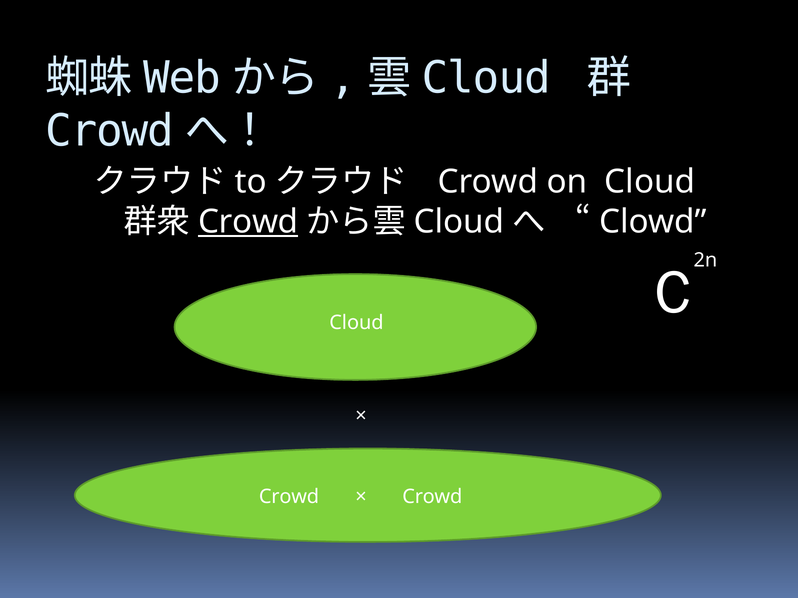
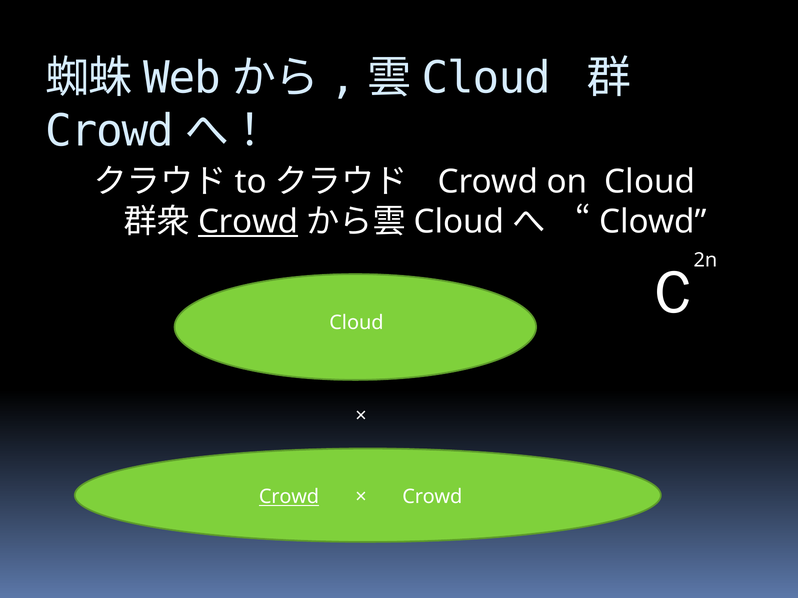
Crowd underline: none -> present (289, 497)
